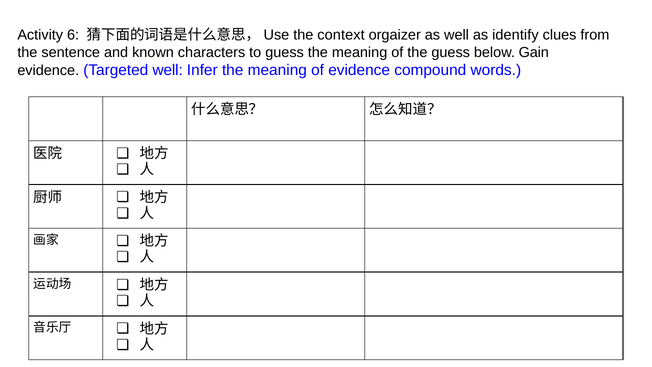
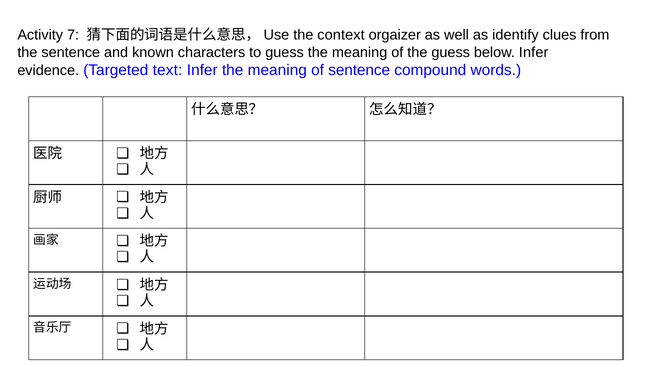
6: 6 -> 7 (73, 35)
below Gain: Gain -> Infer (534, 52)
Targeted well: well -> text (168, 70)
of evidence: evidence -> sentence (359, 70)
